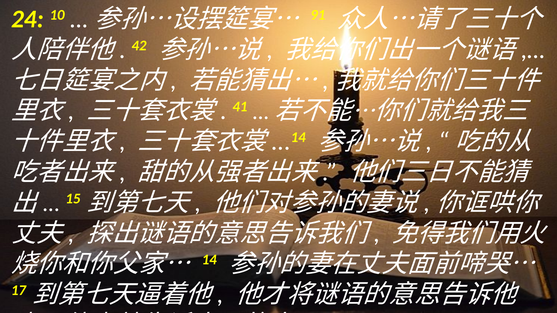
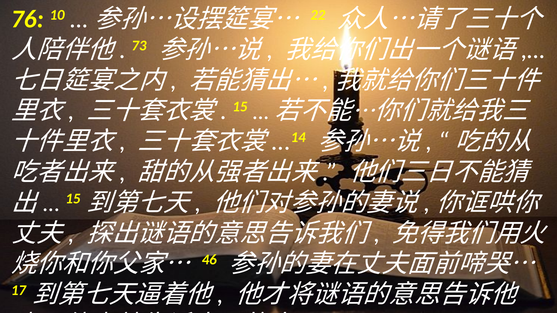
24: 24 -> 76 (27, 19)
91: 91 -> 22 (318, 15)
42: 42 -> 73 (139, 46)
41: 41 -> 15 (240, 107)
14: 14 -> 46 (209, 260)
